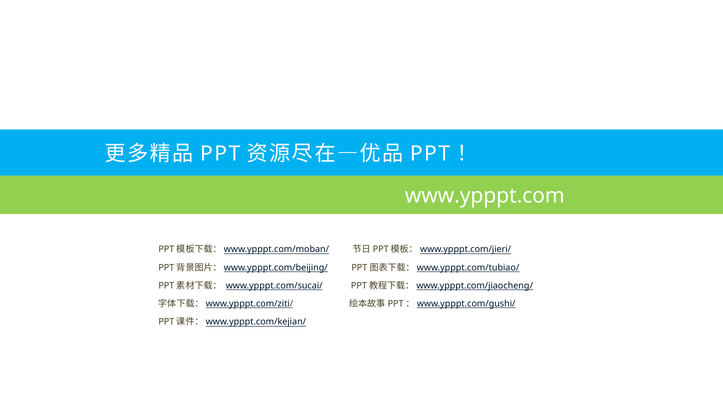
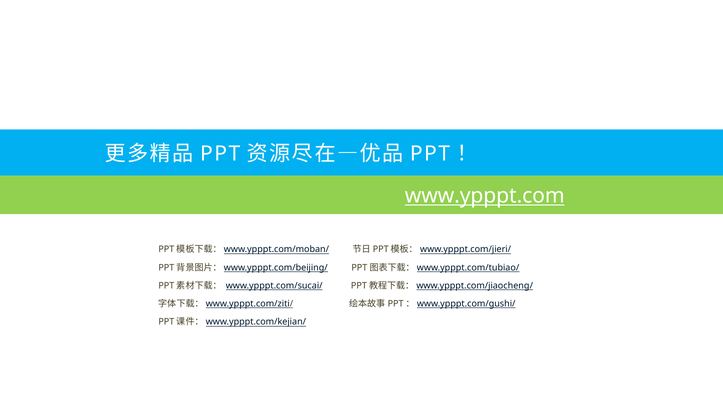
www.ypppt.com underline: none -> present (485, 196)
